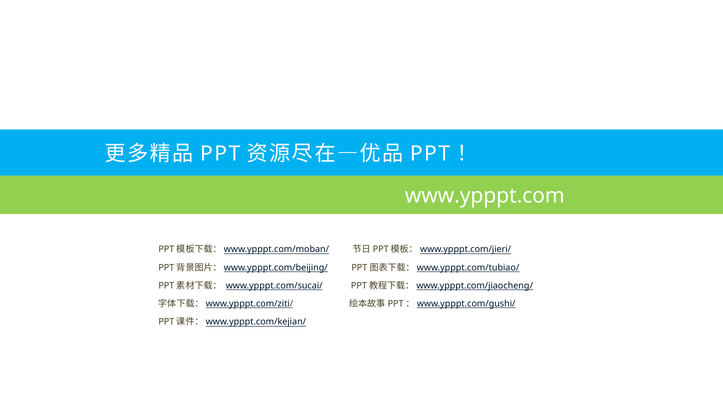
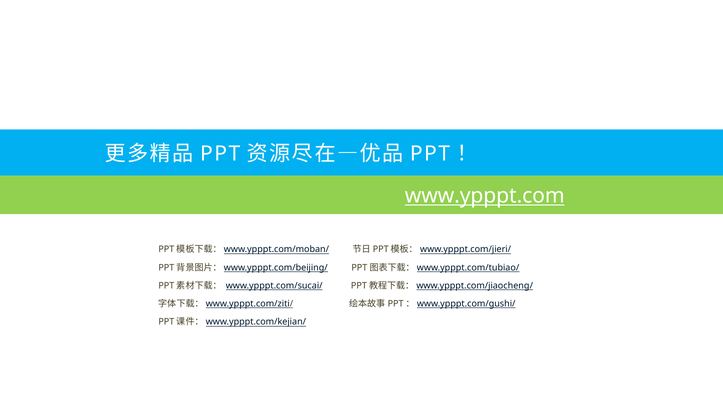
www.ypppt.com underline: none -> present (485, 196)
